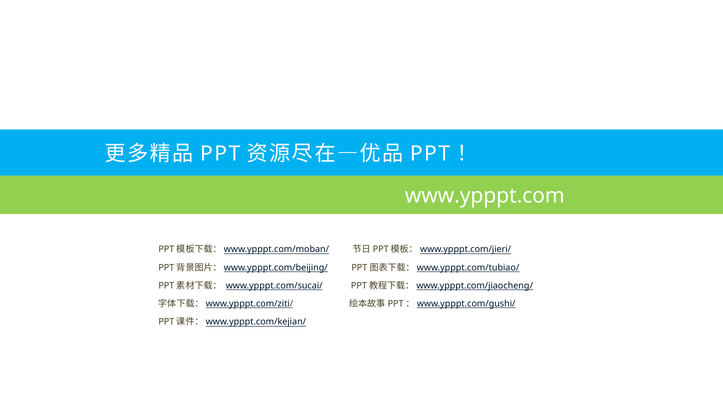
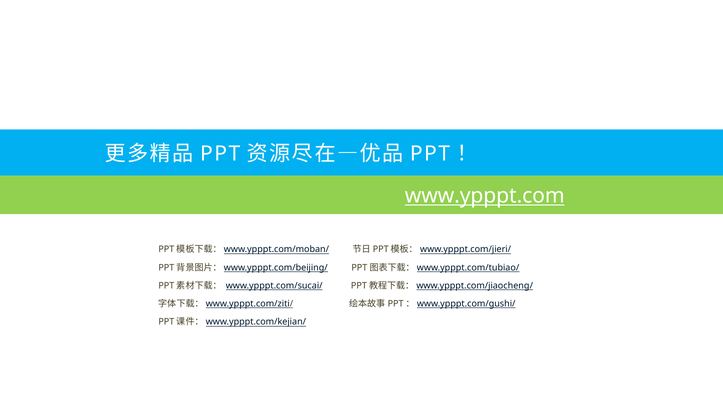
www.ypppt.com underline: none -> present (485, 196)
